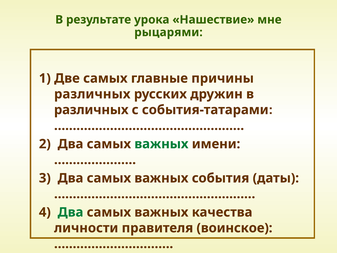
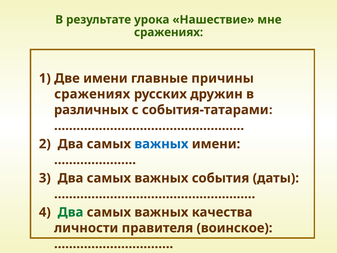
рыцарями: рыцарями -> сражениях (169, 32)
Две самых: самых -> имени (105, 78)
различных: различных -> сражениях (92, 94)
важных colour: green -> blue (161, 144)
